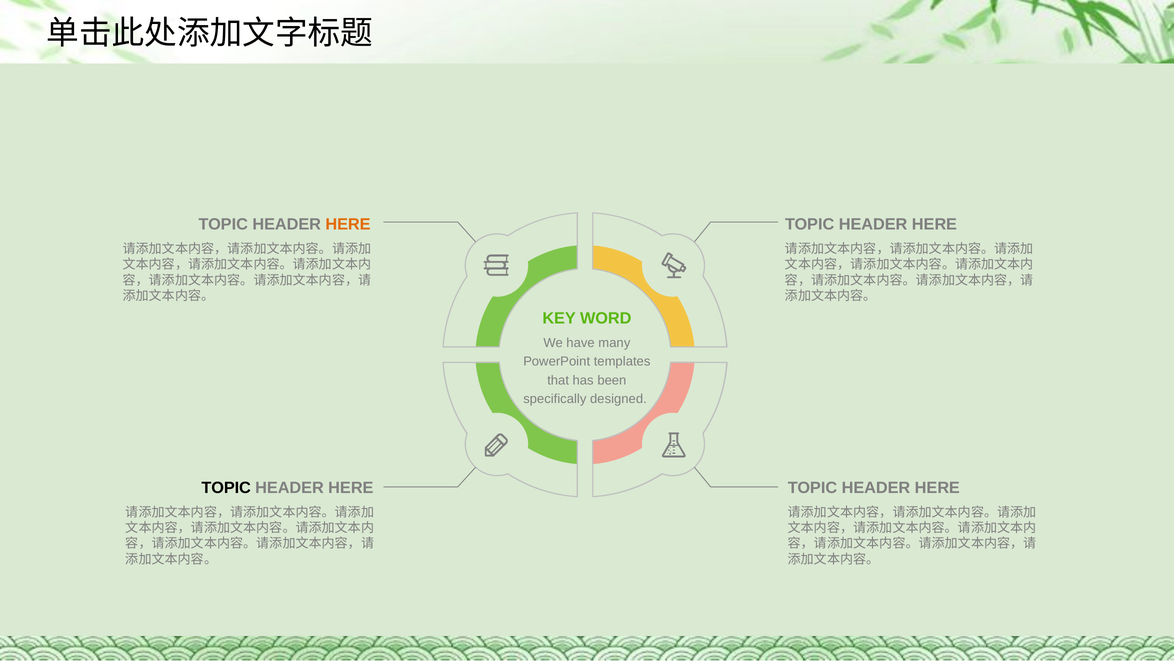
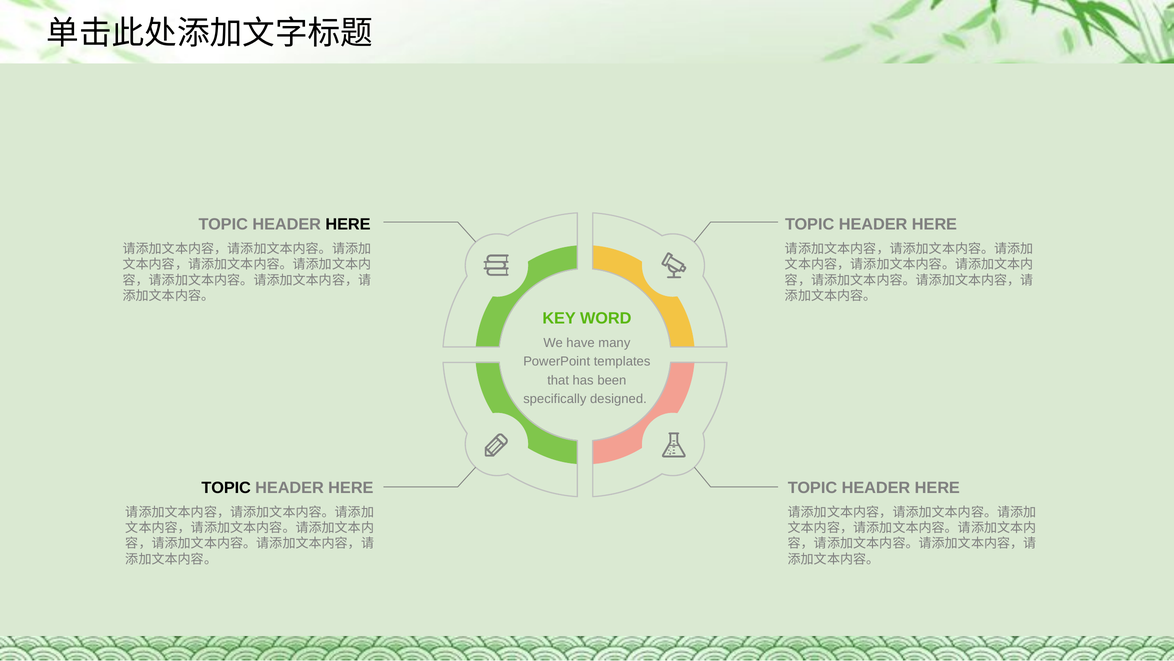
HERE colour: orange -> black (348, 224)
